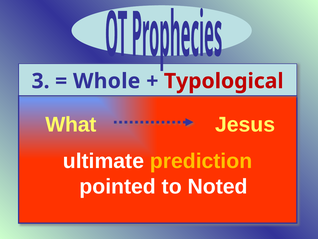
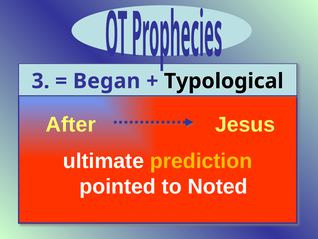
Whole: Whole -> Began (107, 81)
Typological colour: red -> black (224, 81)
What: What -> After (71, 124)
